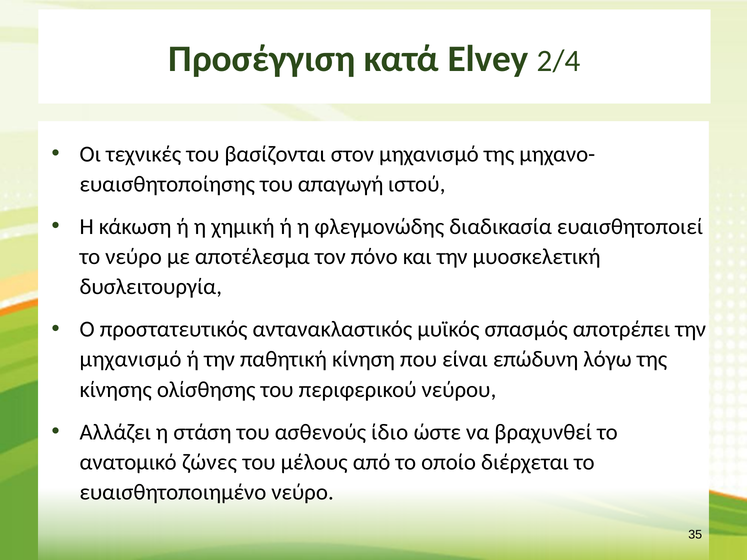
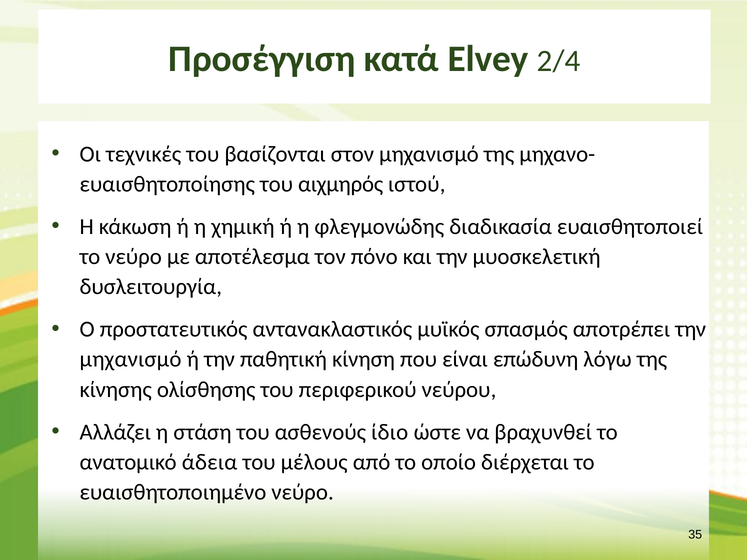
απαγωγή: απαγωγή -> αιχμηρός (341, 184)
ζώνες: ζώνες -> άδεια (210, 462)
